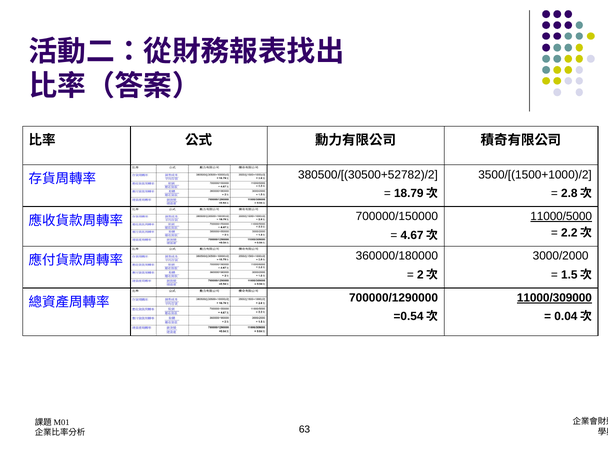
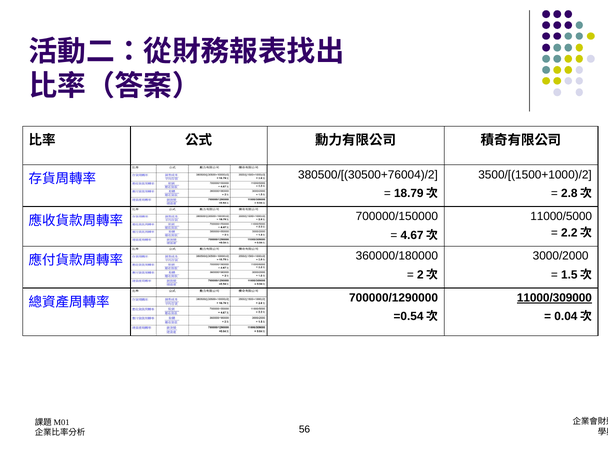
380500/[(30500+52782)/2: 380500/[(30500+52782)/2 -> 380500/[(30500+76004)/2 (368, 175)
11000/5000 underline: present -> none (561, 216)
63: 63 -> 56 (304, 430)
